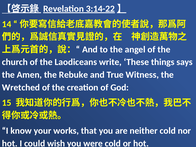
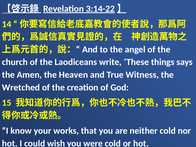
Rebuke: Rebuke -> Heaven (73, 75)
